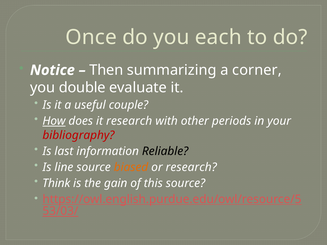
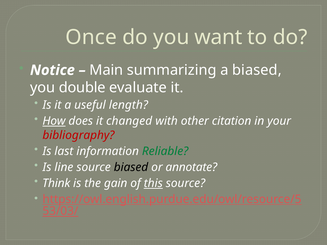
each: each -> want (218, 37)
Then: Then -> Main (106, 70)
a corner: corner -> biased (257, 70)
couple: couple -> length (128, 105)
it research: research -> changed (129, 121)
periods: periods -> citation (232, 121)
Reliable colour: black -> green (165, 151)
biased colour: orange -> black (131, 167)
or research: research -> annotate (191, 167)
this underline: none -> present (153, 183)
